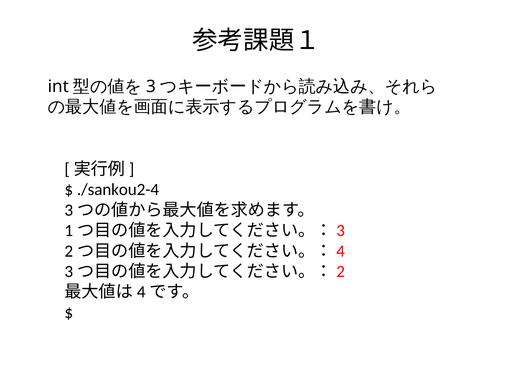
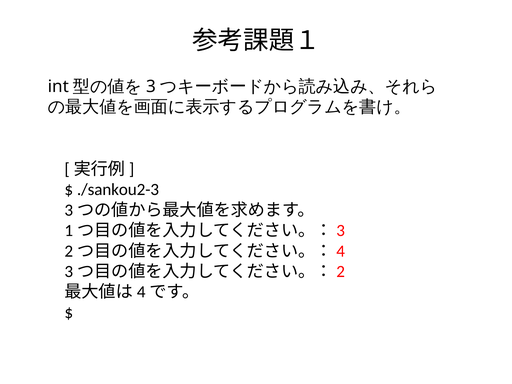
./sankou2-4: ./sankou2-4 -> ./sankou2-3 (118, 190)
